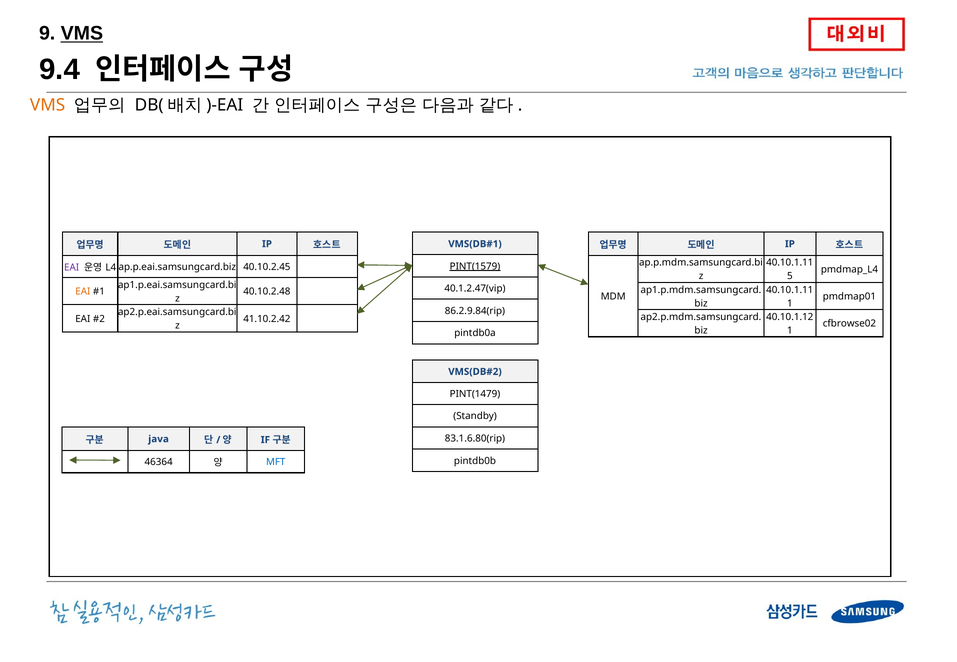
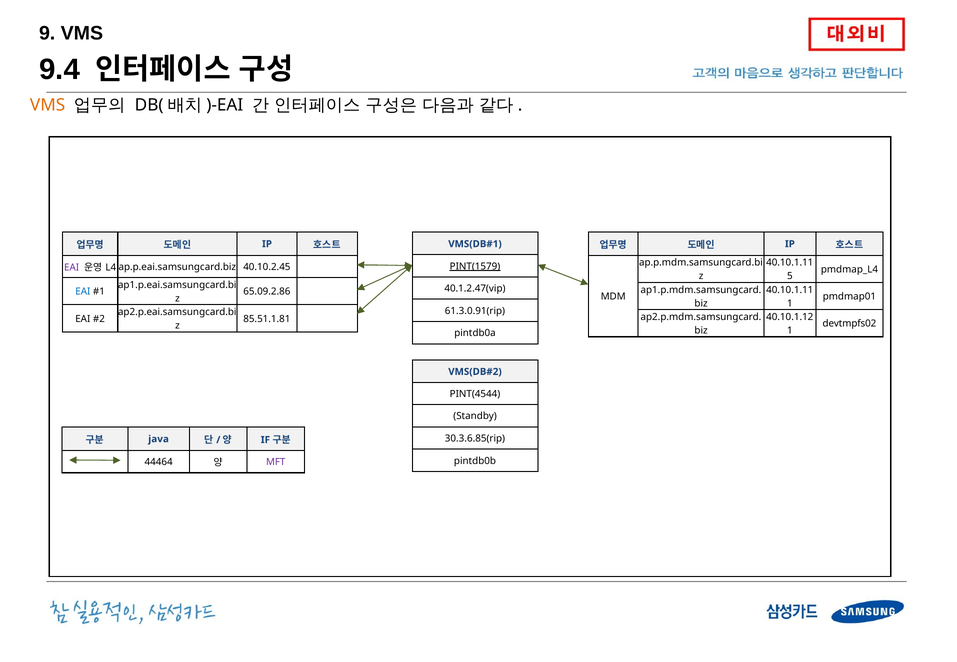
VMS underline: present -> none (82, 33)
EAI colour: orange -> blue (83, 292)
40.10.2.48: 40.10.2.48 -> 65.09.2.86 (267, 292)
86.2.9.84(rip: 86.2.9.84(rip -> 61.3.0.91(rip (475, 311)
41.10.2.42: 41.10.2.42 -> 85.51.1.81 (267, 319)
cfbrowse02: cfbrowse02 -> devtmpfs02 (849, 324)
PINT(1479: PINT(1479 -> PINT(4544 (475, 394)
83.1.6.80(rip: 83.1.6.80(rip -> 30.3.6.85(rip (475, 439)
46364: 46364 -> 44464 (159, 463)
MFT colour: blue -> purple (276, 463)
